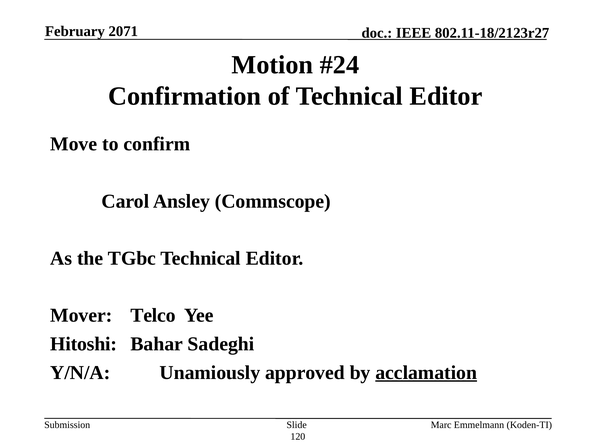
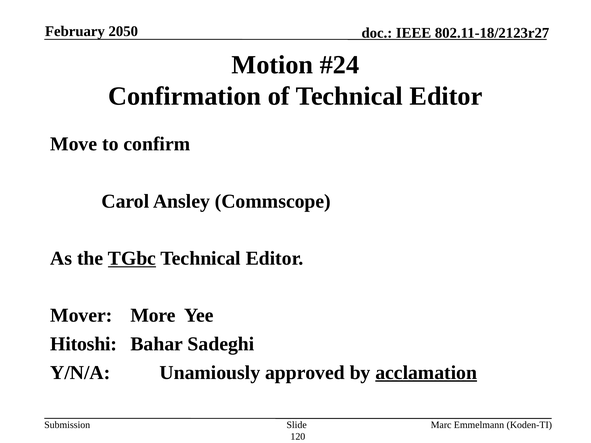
2071: 2071 -> 2050 (123, 31)
TGbc underline: none -> present (132, 259)
Telco: Telco -> More (153, 316)
